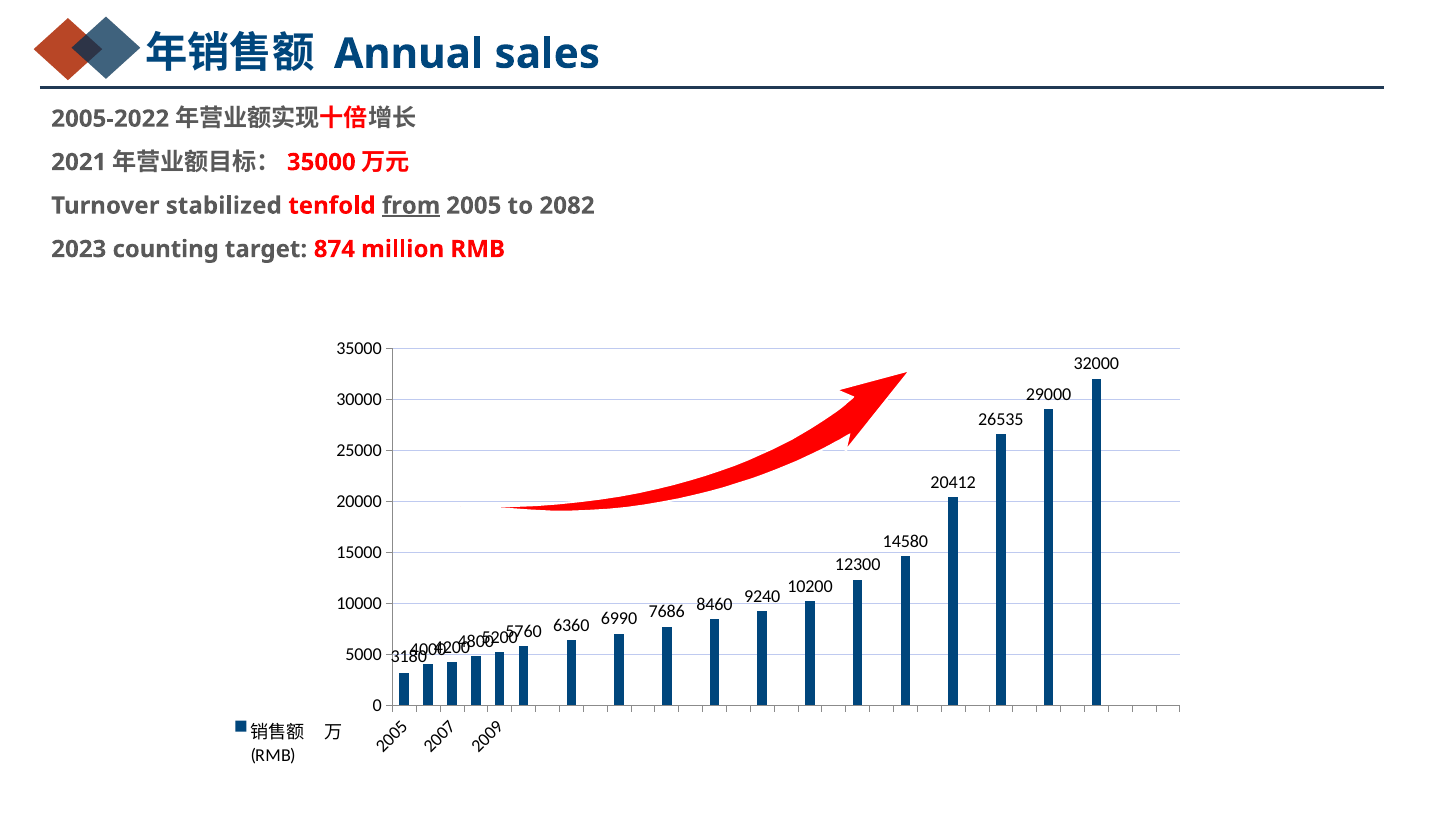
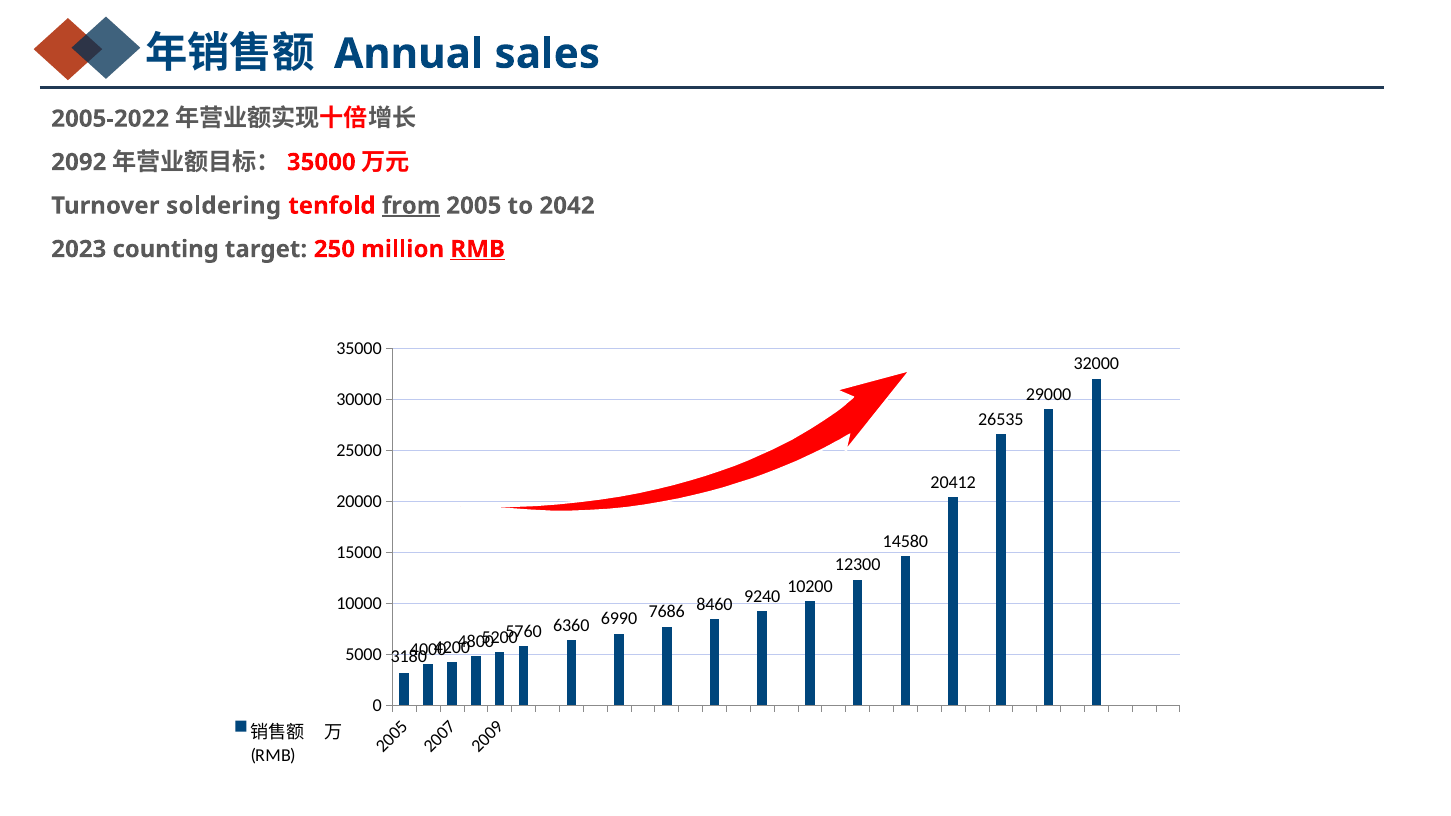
2021: 2021 -> 2092 (79, 162)
stabilized: stabilized -> soldering (224, 206)
2082: 2082 -> 2042 (567, 206)
874: 874 -> 250 (334, 249)
RMB underline: none -> present (478, 249)
